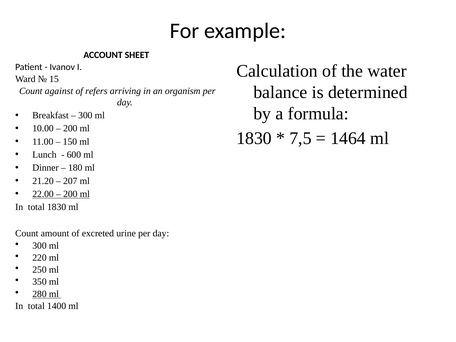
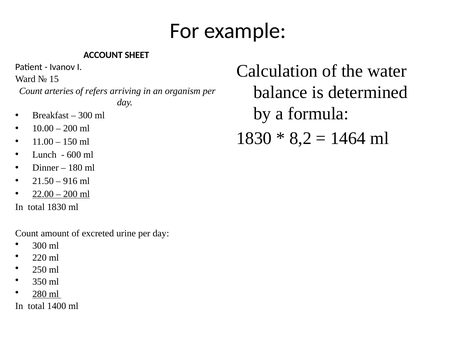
against: against -> arteries (59, 91)
7,5: 7,5 -> 8,2 (300, 138)
21.20: 21.20 -> 21.50 (43, 181)
207: 207 -> 916 (70, 181)
